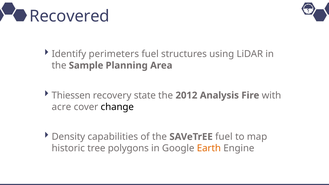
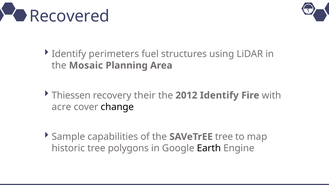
Sample: Sample -> Mosaic (86, 65)
state: state -> their (145, 95)
2012 Analysis: Analysis -> Identify (219, 95)
Density: Density -> Sample (68, 137)
SAVeTrEE fuel: fuel -> tree (224, 137)
Earth colour: orange -> black (209, 148)
